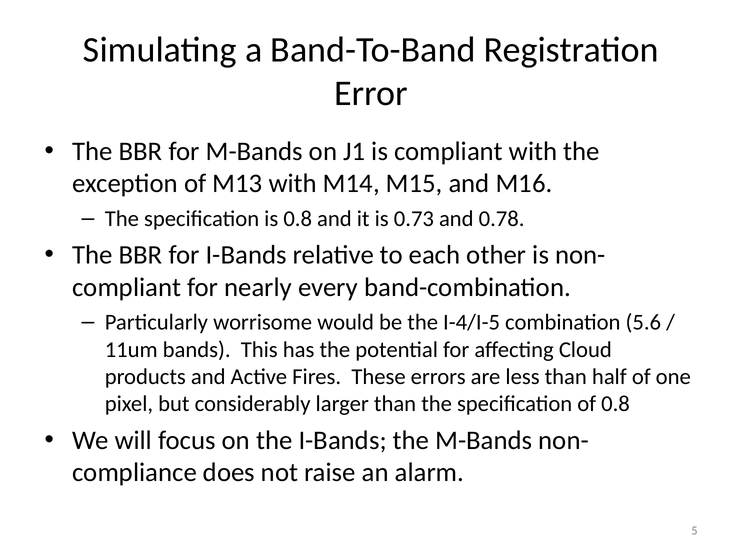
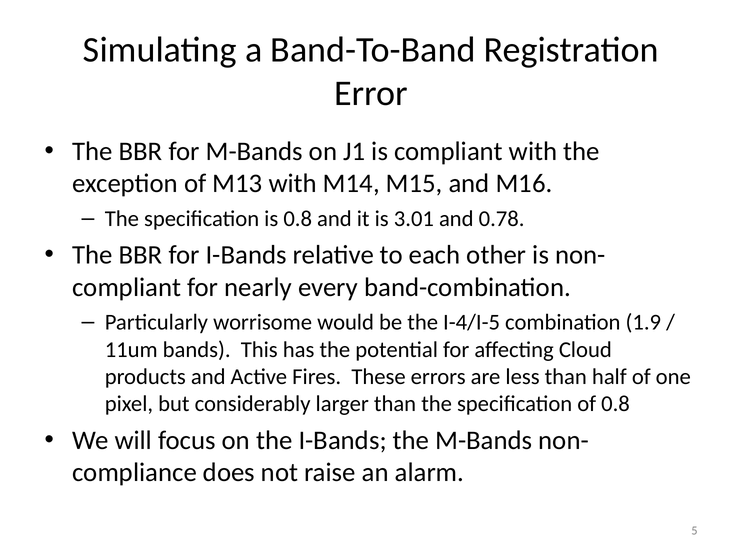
0.73: 0.73 -> 3.01 (414, 219)
5.6: 5.6 -> 1.9 (643, 323)
